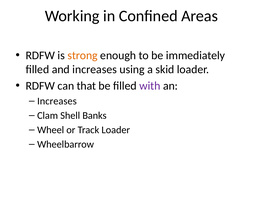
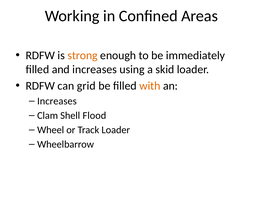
that: that -> grid (86, 86)
with colour: purple -> orange (150, 86)
Banks: Banks -> Flood (94, 115)
